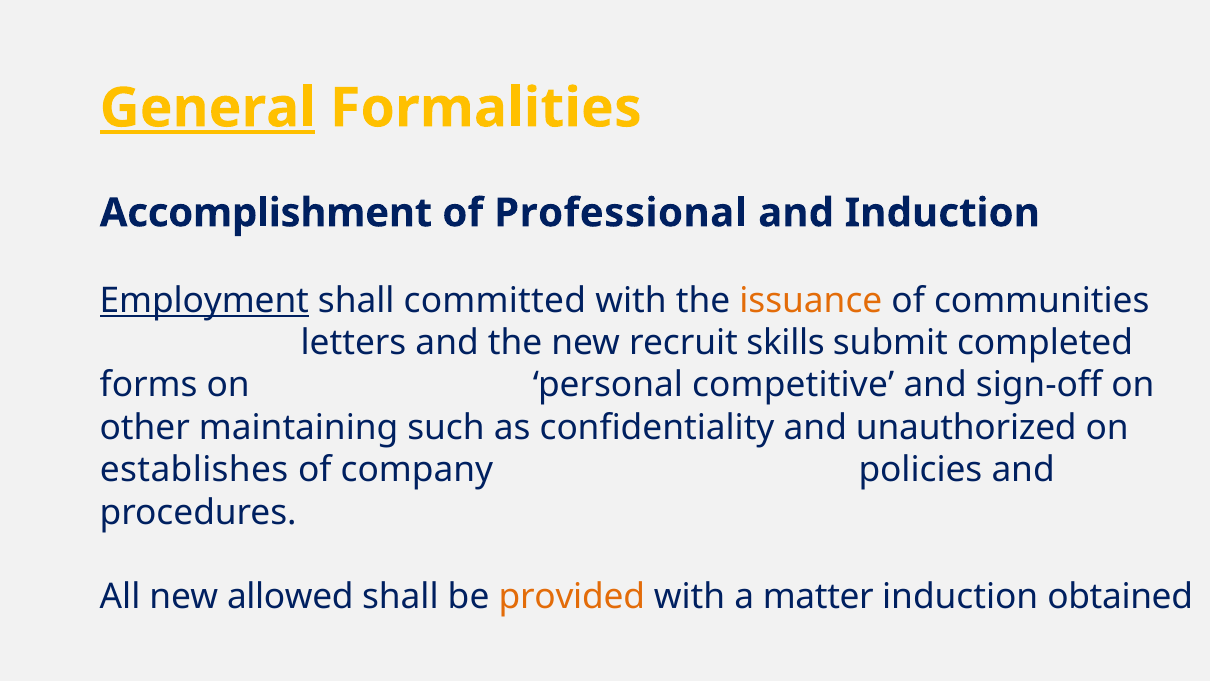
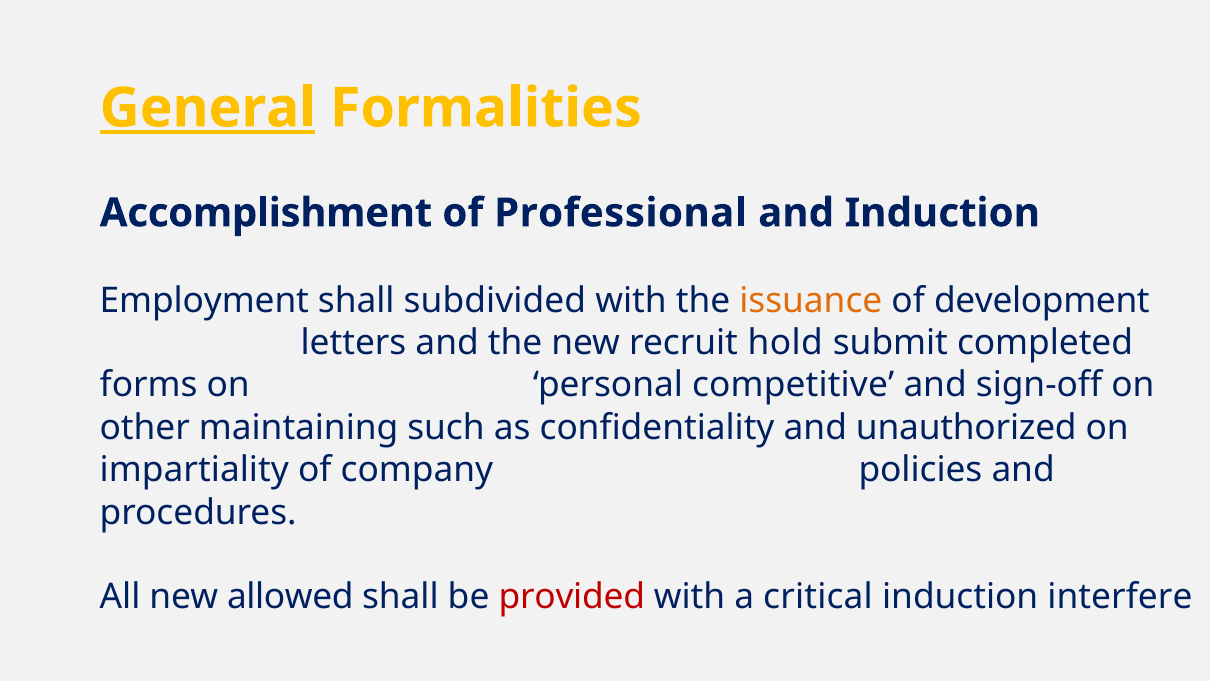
Employment underline: present -> none (204, 300)
committed: committed -> subdivided (495, 300)
communities: communities -> development (1042, 300)
skills: skills -> hold (785, 343)
establishes: establishes -> impartiality (194, 470)
provided colour: orange -> red (572, 597)
matter: matter -> critical (818, 597)
obtained: obtained -> interfere (1120, 597)
